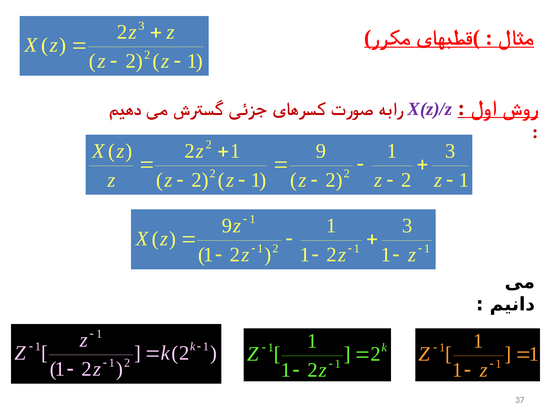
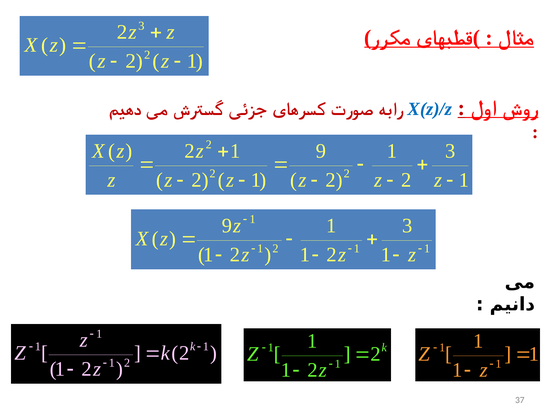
X(z)/z colour: purple -> blue (430, 109)
